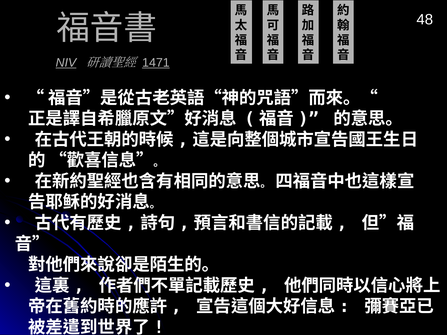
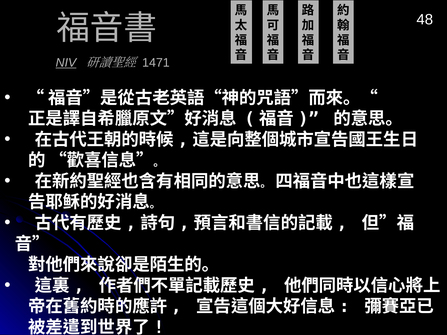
1471 underline: present -> none (156, 63)
